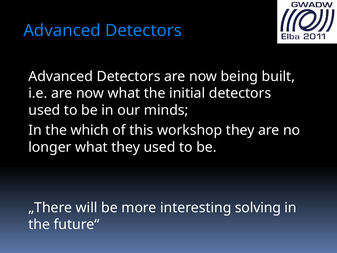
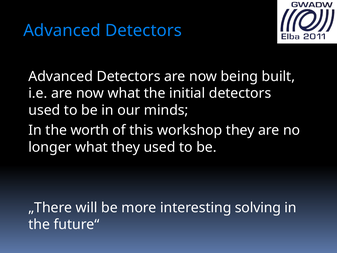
which: which -> worth (90, 130)
